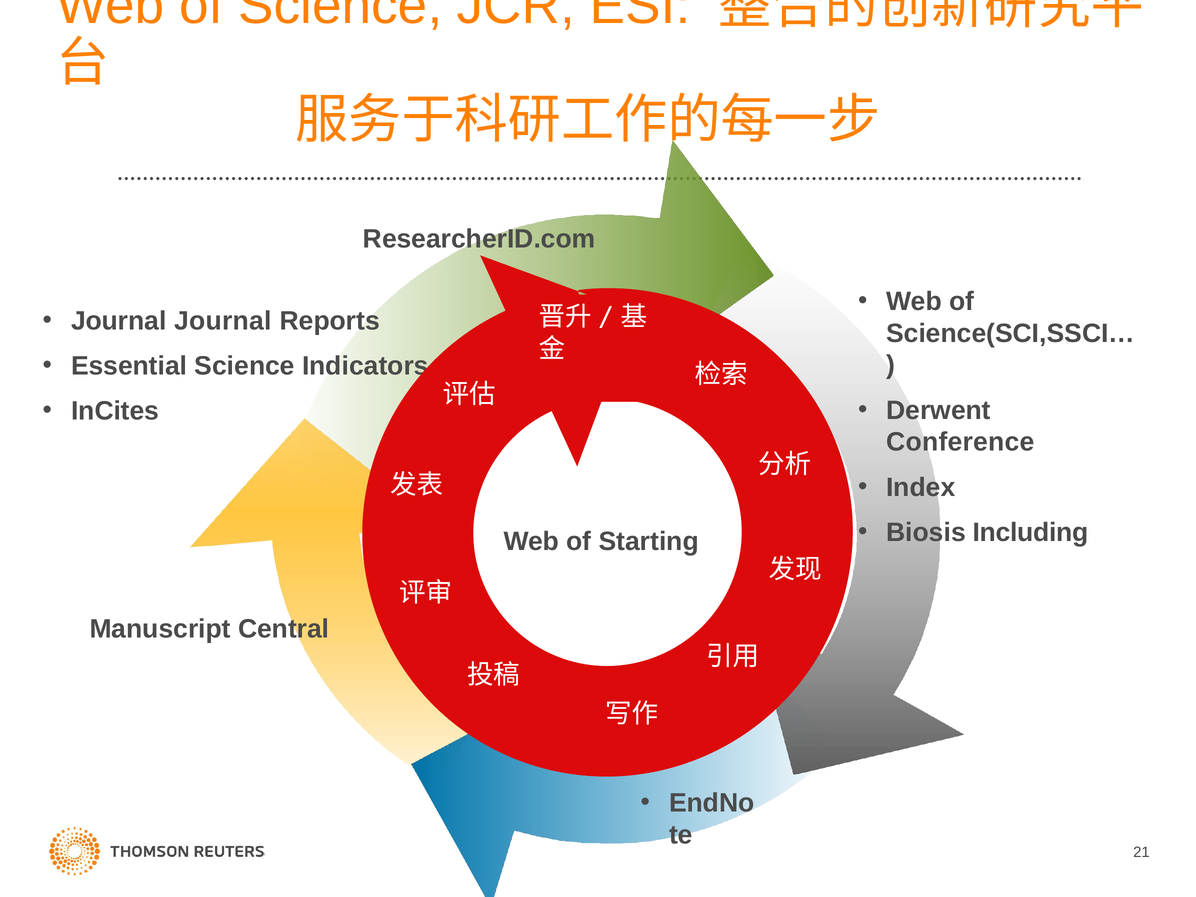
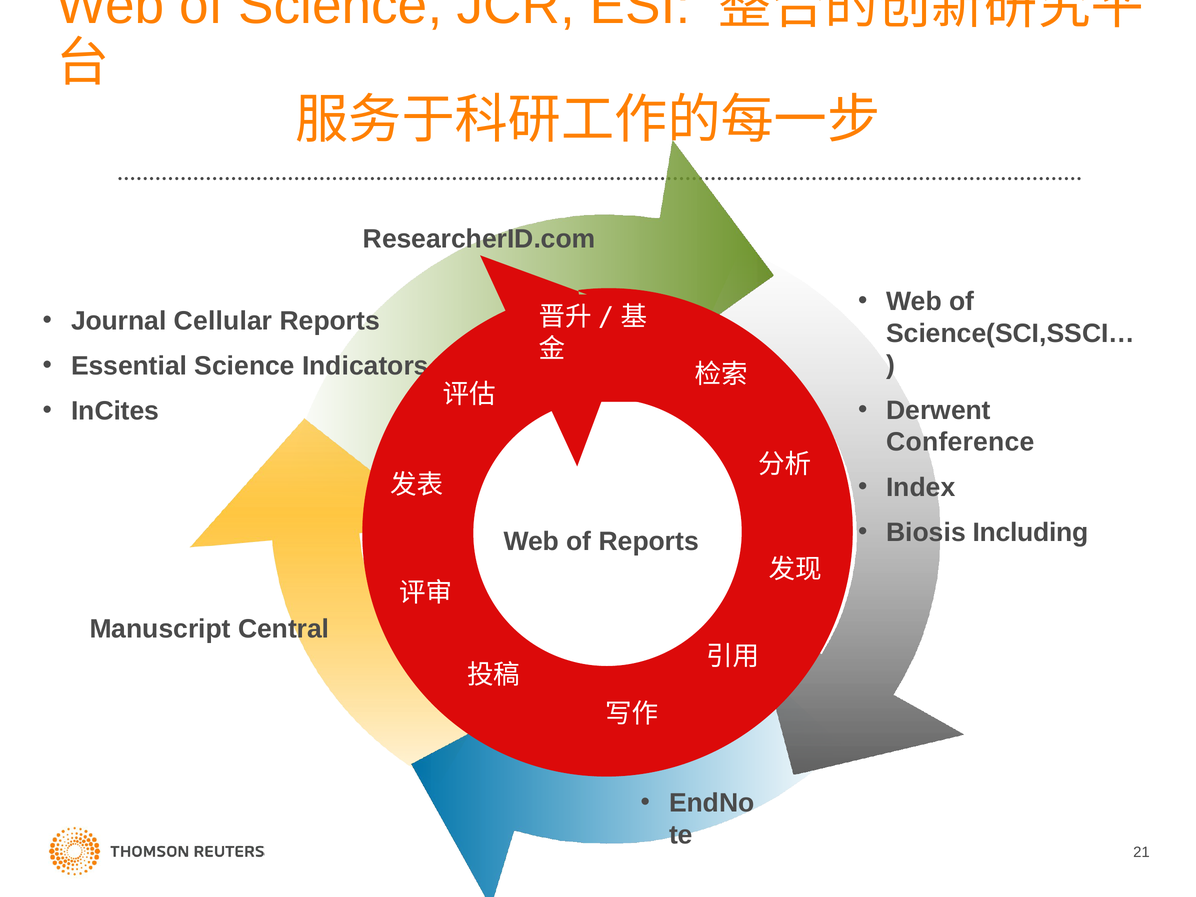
Journal Journal: Journal -> Cellular (223, 321)
of Starting: Starting -> Reports (649, 542)
